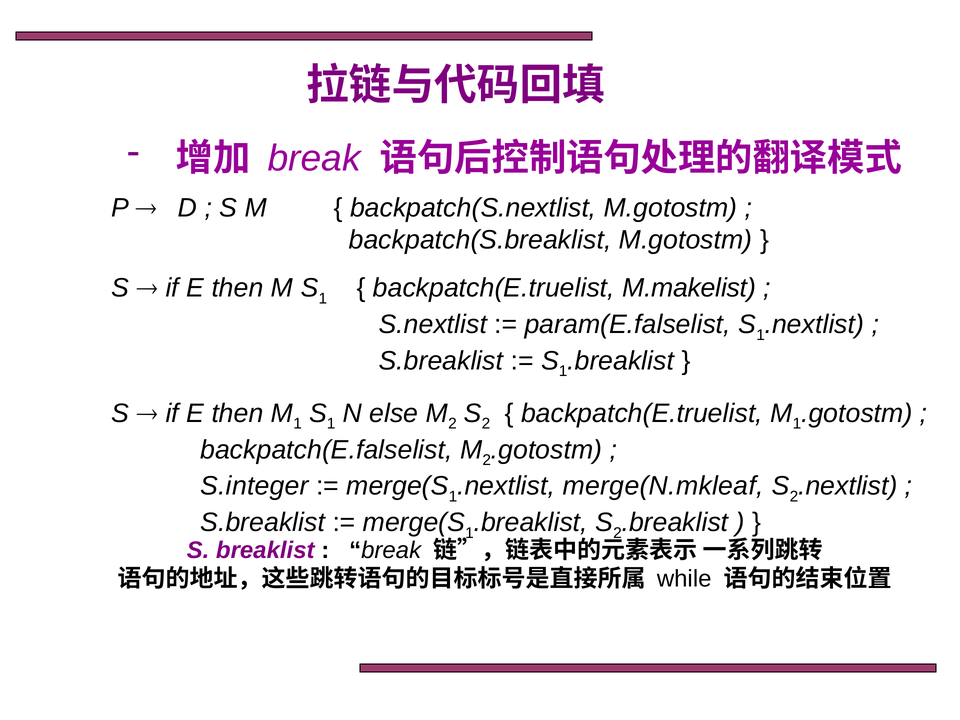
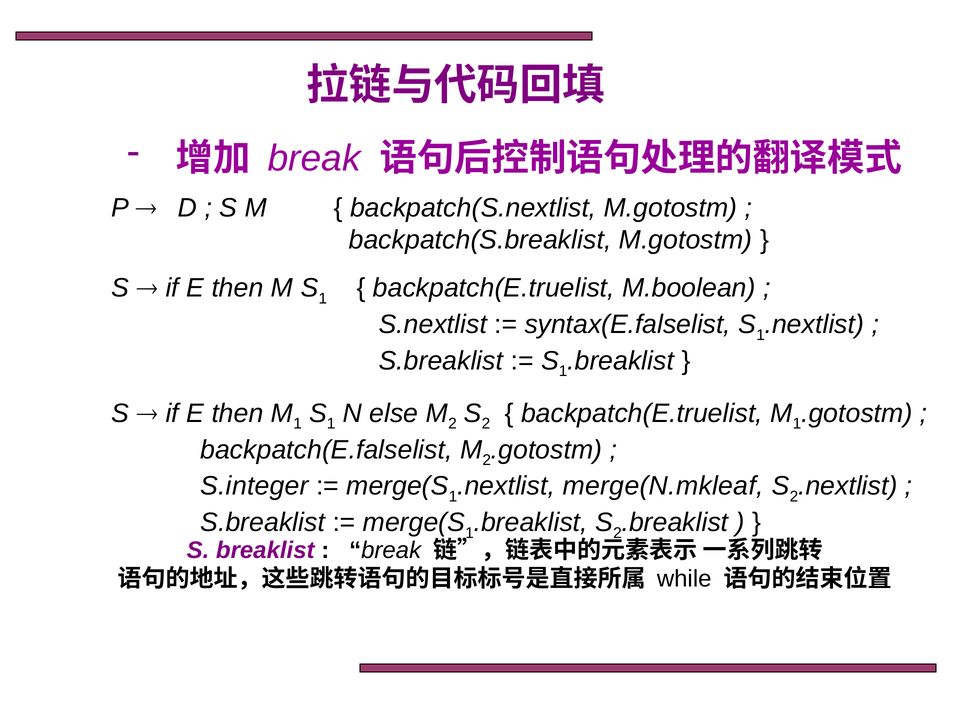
M.makelist: M.makelist -> M.boolean (689, 288)
param(E.falselist: param(E.falselist -> syntax(E.falselist (628, 325)
